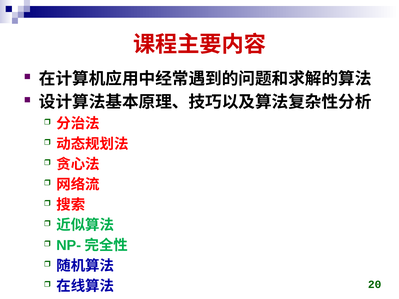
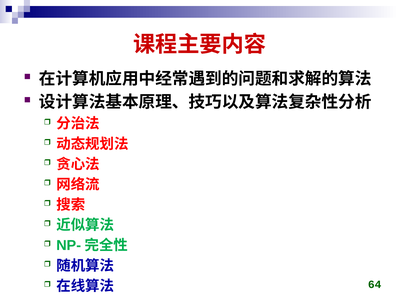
20: 20 -> 64 (375, 285)
